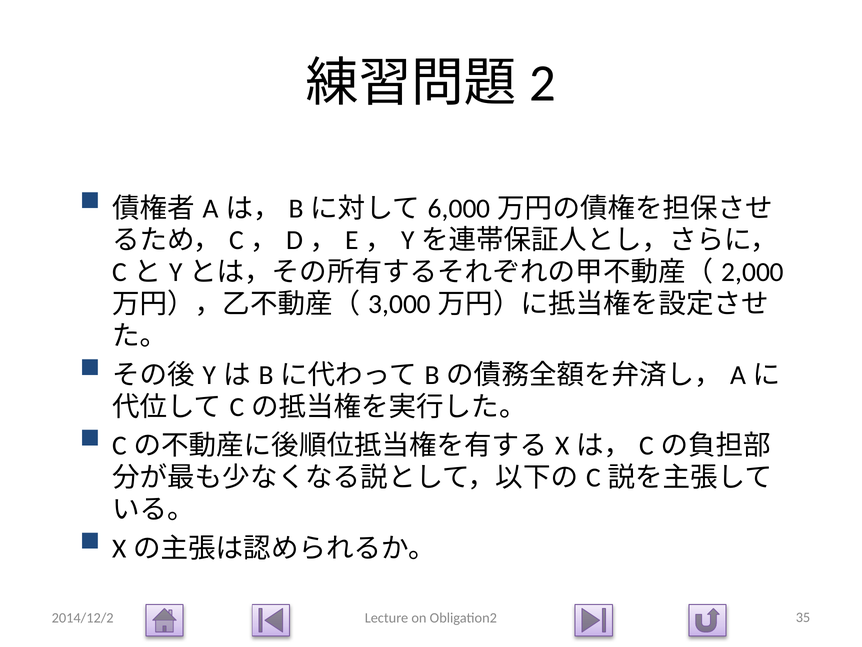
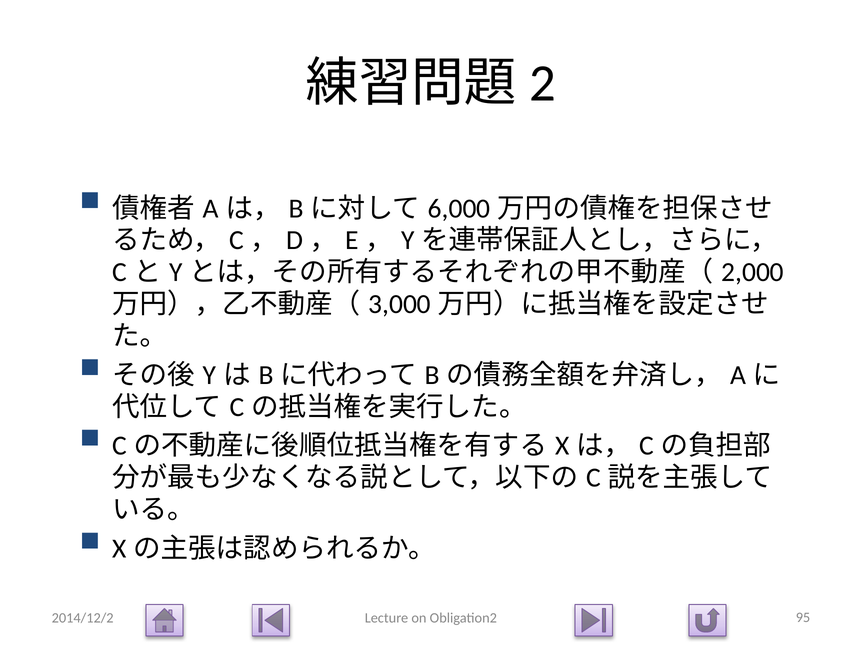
35: 35 -> 95 (803, 617)
